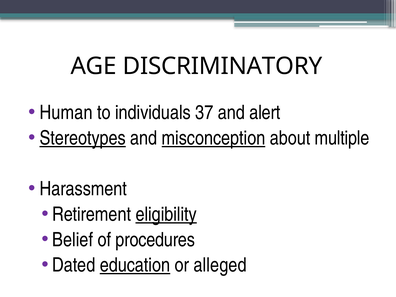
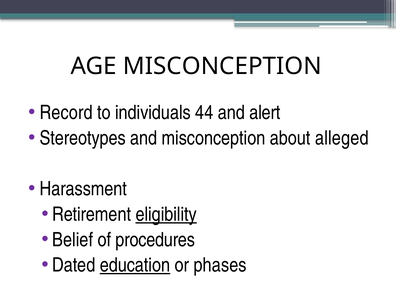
AGE DISCRIMINATORY: DISCRIMINATORY -> MISCONCEPTION (222, 66)
Human: Human -> Record (66, 113)
37: 37 -> 44 (204, 113)
Stereotypes underline: present -> none (83, 138)
misconception underline: present -> none (214, 138)
multiple: multiple -> alleged (342, 138)
alleged: alleged -> phases (220, 265)
